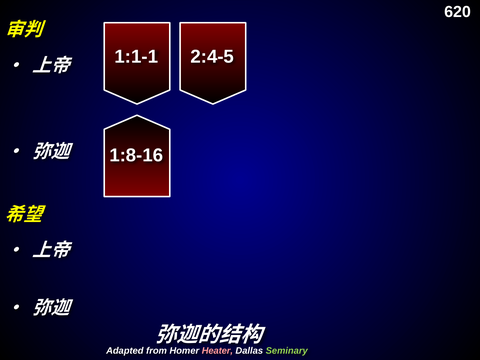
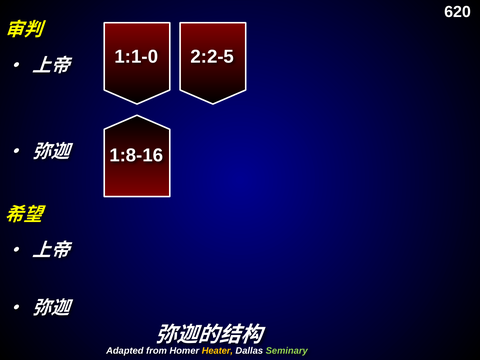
1:1-1: 1:1-1 -> 1:1-0 (136, 57)
2:4-5: 2:4-5 -> 2:2-5 (212, 57)
Heater colour: pink -> yellow (217, 351)
